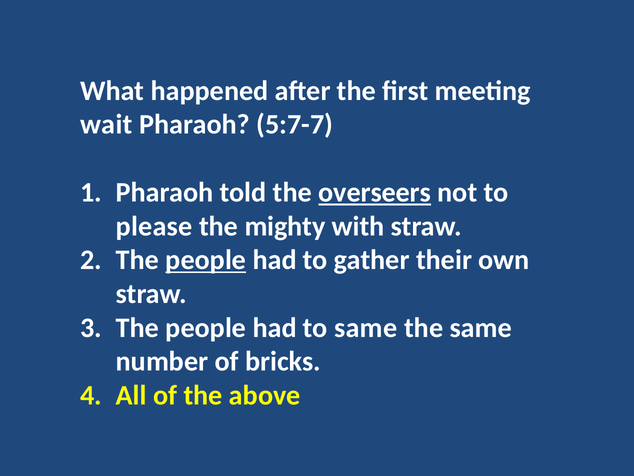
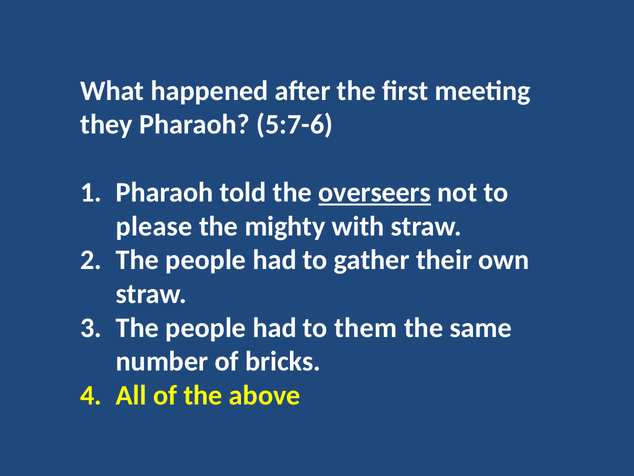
wait: wait -> they (107, 124)
5:7-7: 5:7-7 -> 5:7-6 (295, 124)
people underline: present -> none (206, 260)
to same: same -> them (366, 327)
